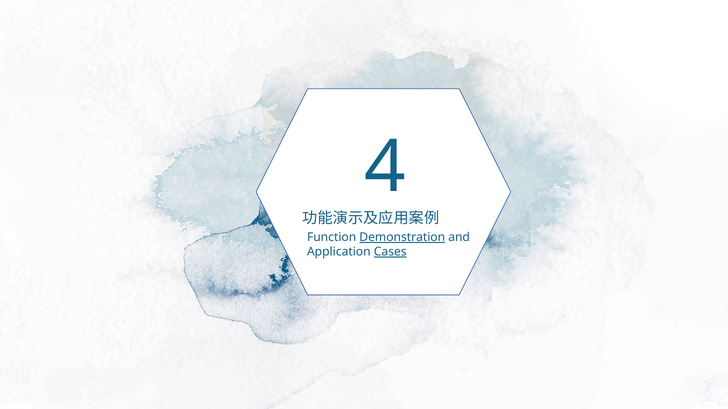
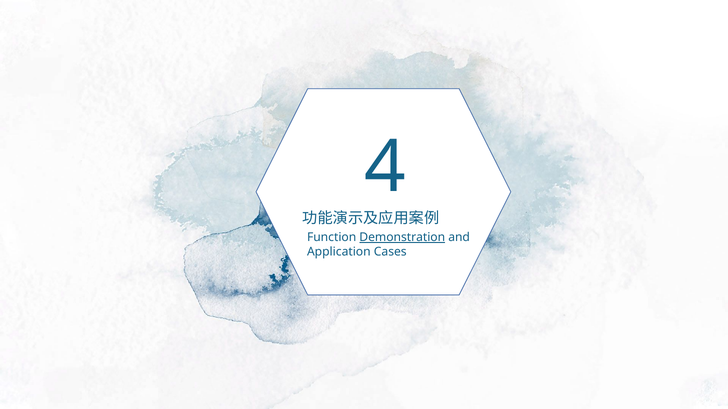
Cases underline: present -> none (390, 252)
